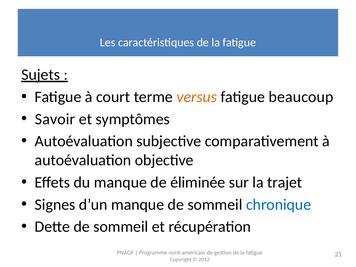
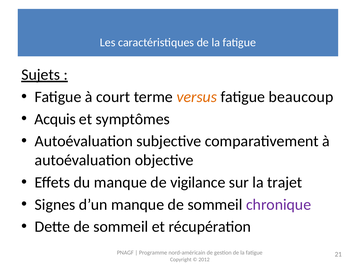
Savoir: Savoir -> Acquis (55, 119)
éliminée: éliminée -> vigilance (198, 182)
chronique colour: blue -> purple (279, 205)
